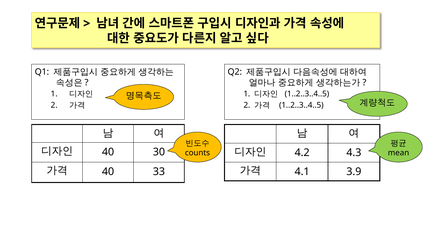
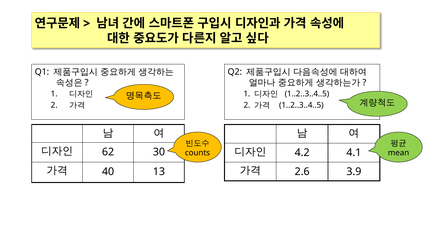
40: 40 -> 62 (108, 152)
4.3: 4.3 -> 4.1 (354, 152)
33: 33 -> 13 (159, 171)
4.1: 4.1 -> 2.6 (302, 171)
